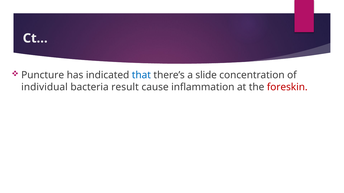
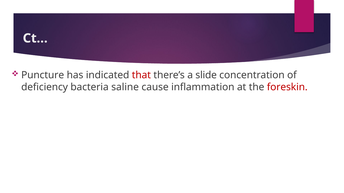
that colour: blue -> red (141, 75)
individual: individual -> deficiency (45, 87)
result: result -> saline (125, 87)
